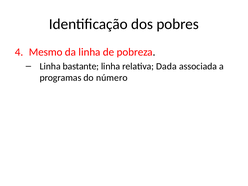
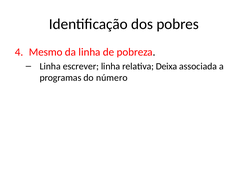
bastante: bastante -> escrever (81, 66)
Dada: Dada -> Deixa (167, 66)
